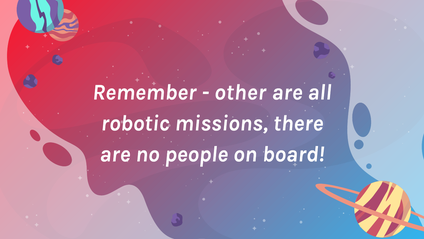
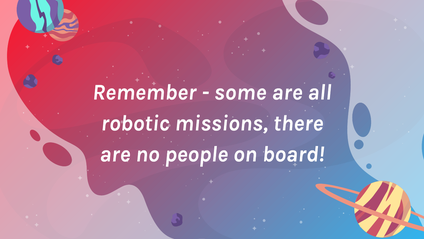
other: other -> some (240, 92)
